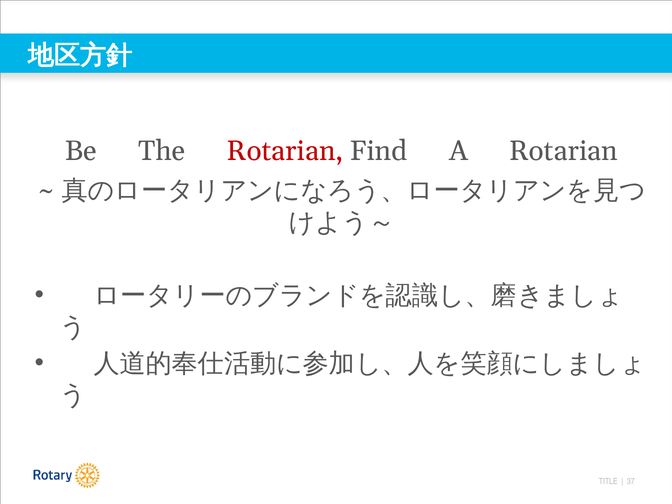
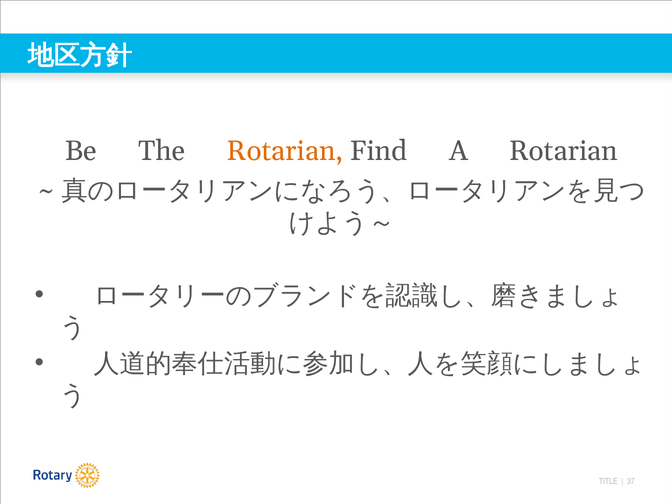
Rotarian colour: red -> orange (285, 151)
